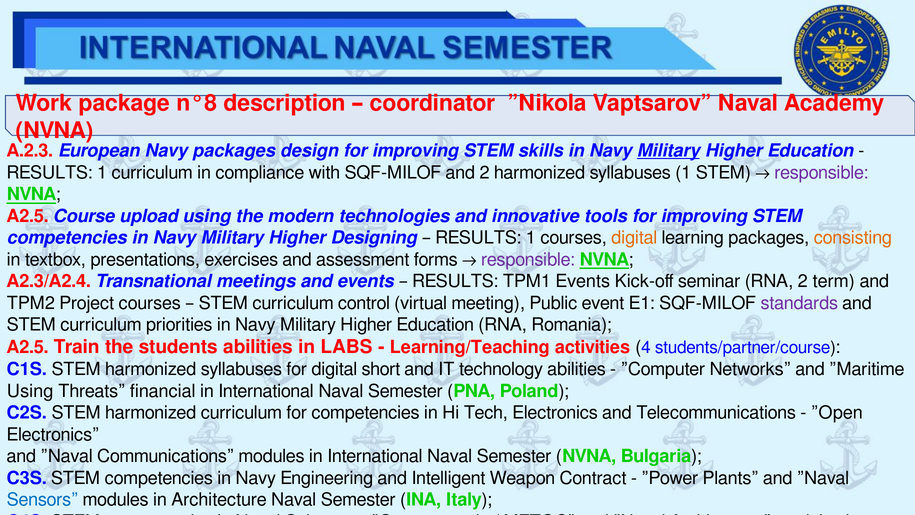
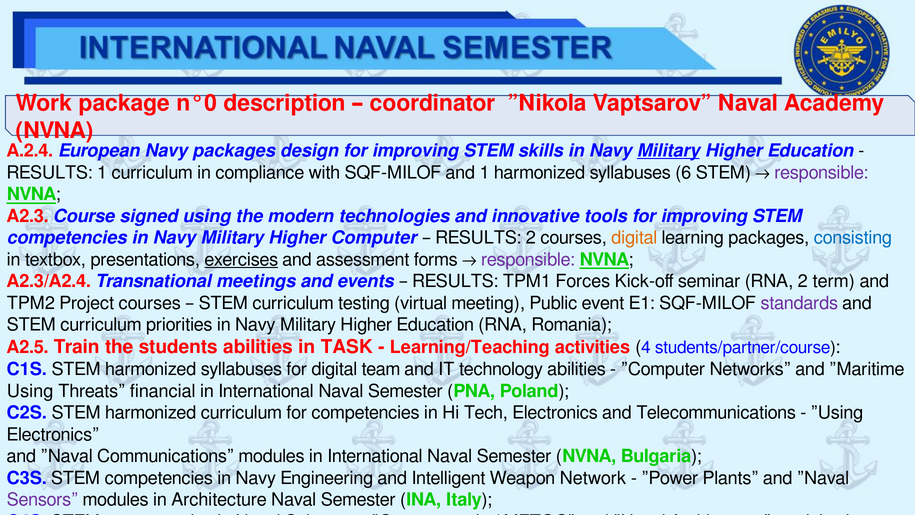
n°8: n°8 -> n°0 (197, 103)
A.2.3: A.2.3 -> A.2.4 (30, 151)
and 2: 2 -> 1 (485, 173)
syllabuses 1: 1 -> 6 (683, 173)
A2.5: A2.5 -> A2.3 (28, 216)
upload: upload -> signed (149, 216)
Designing: Designing -> Computer (374, 238)
1: 1 -> 2 (531, 238)
consisting colour: orange -> blue (853, 238)
exercises underline: none -> present (241, 259)
TPM1 Events: Events -> Forces (583, 281)
control: control -> testing (364, 303)
LABS: LABS -> TASK (347, 347)
short: short -> team (381, 369)
”Open: ”Open -> ”Using (837, 413)
Contract: Contract -> Network (593, 478)
Sensors colour: blue -> purple (43, 500)
